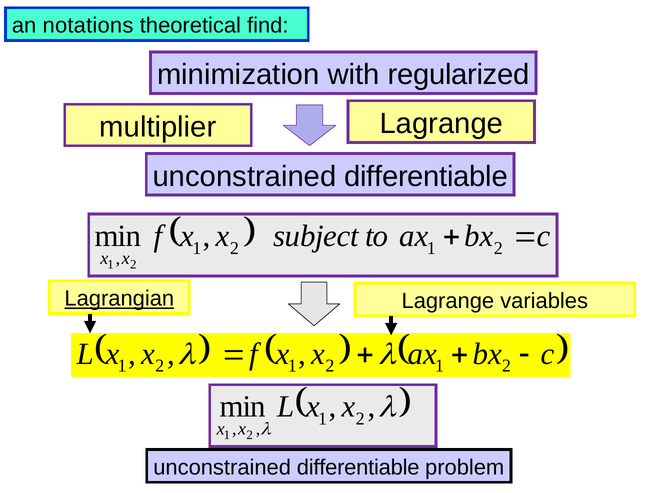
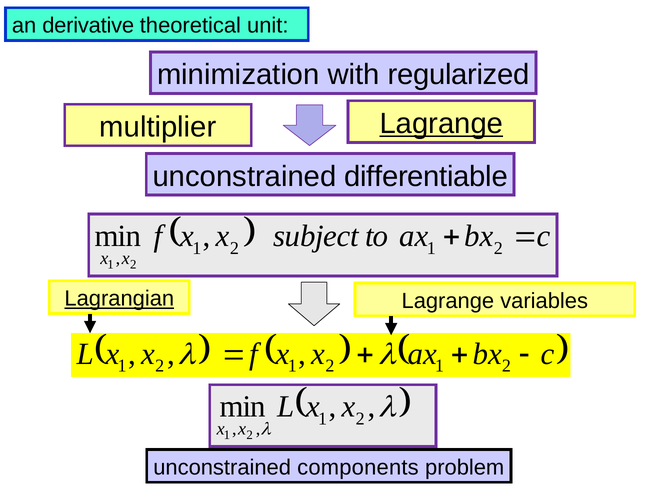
notations: notations -> derivative (88, 26)
find: find -> unit (268, 26)
Lagrange underline: none -> present (441, 124)
differentiable: differentiable -> components (358, 468)
